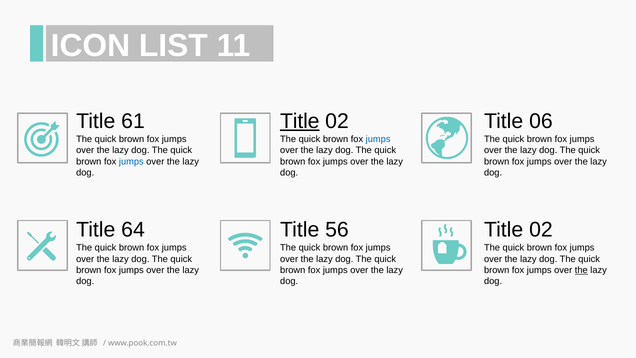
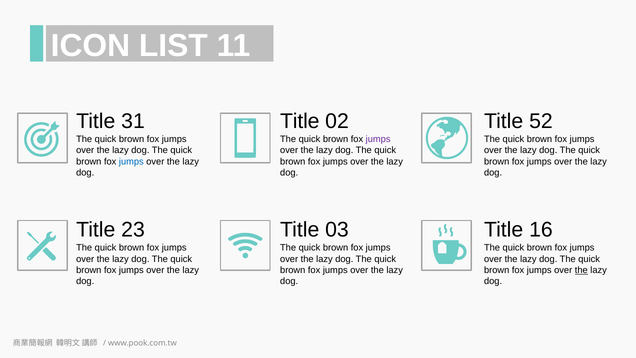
61: 61 -> 31 (133, 121)
Title underline: present -> none (300, 121)
06: 06 -> 52 (541, 121)
jumps colour: blue -> purple (378, 139)
64: 64 -> 23 (133, 230)
56: 56 -> 03 (337, 230)
02: 02 -> 16 (541, 230)
